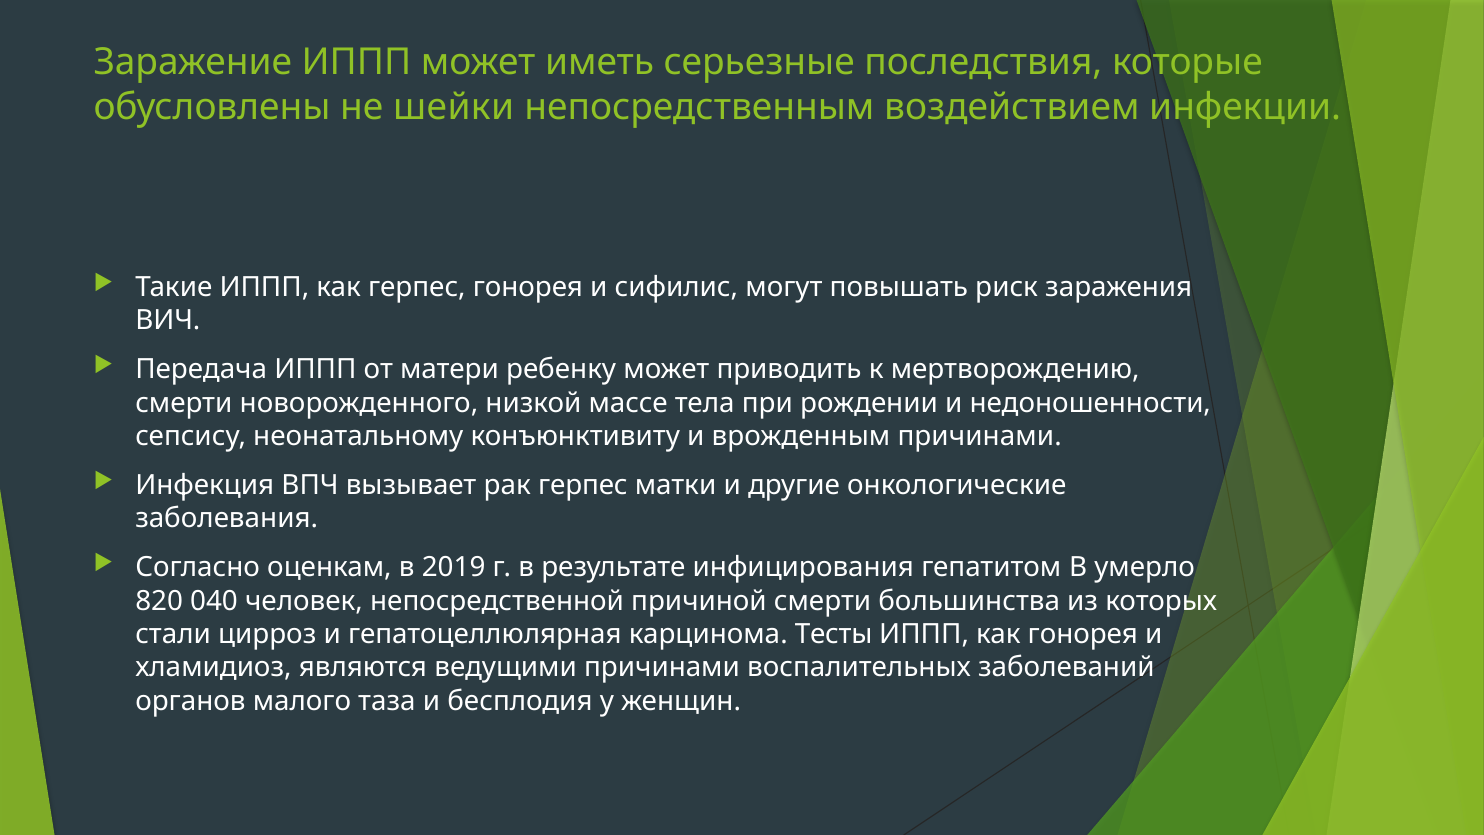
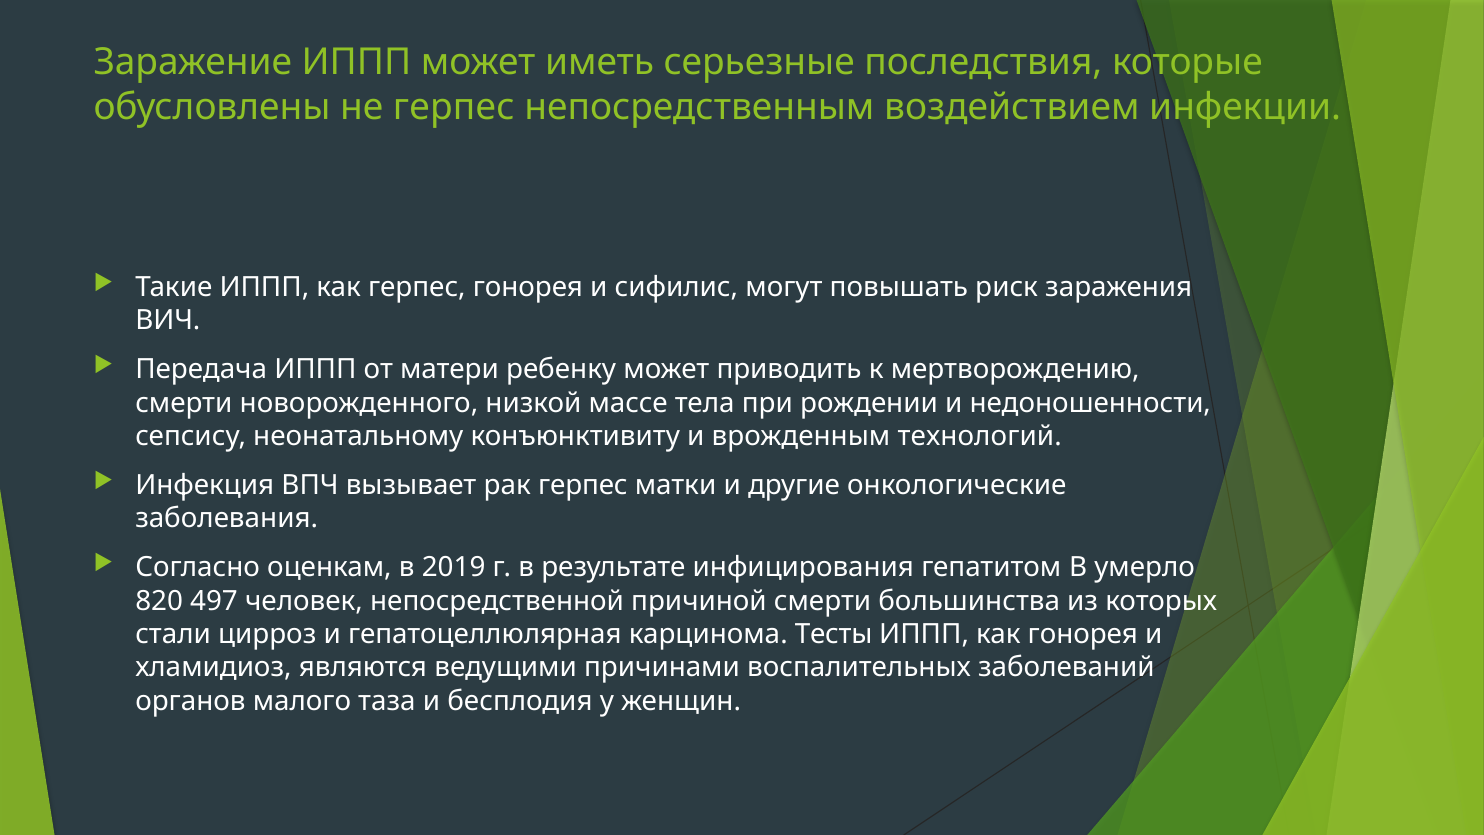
не шейки: шейки -> герпес (454, 107)
врожденным причинами: причинами -> технологий (980, 436)
040: 040 -> 497 (214, 601)
